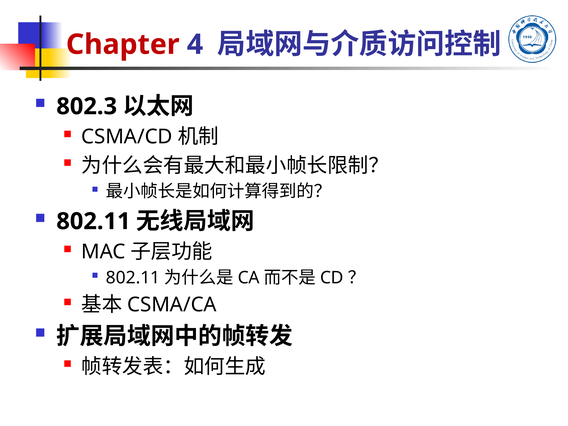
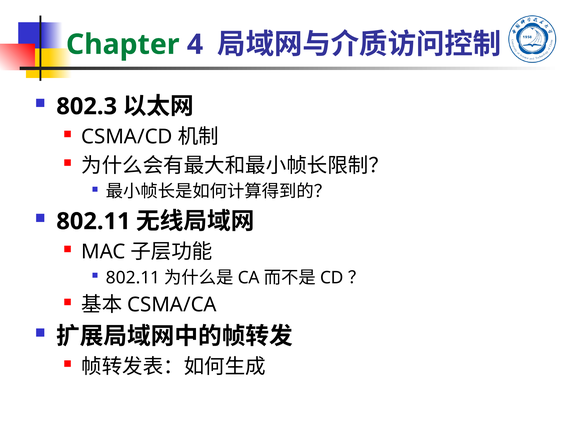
Chapter colour: red -> green (123, 44)
